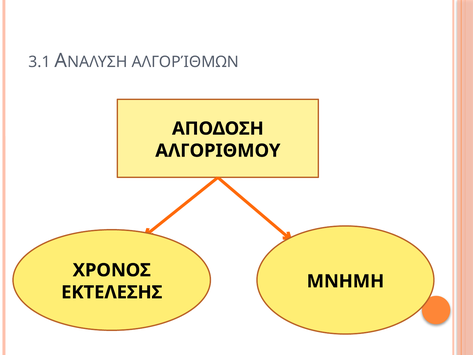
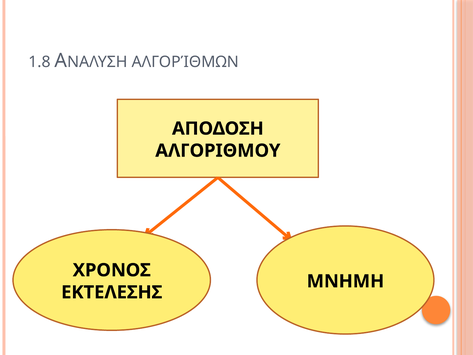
3.1: 3.1 -> 1.8 (39, 62)
